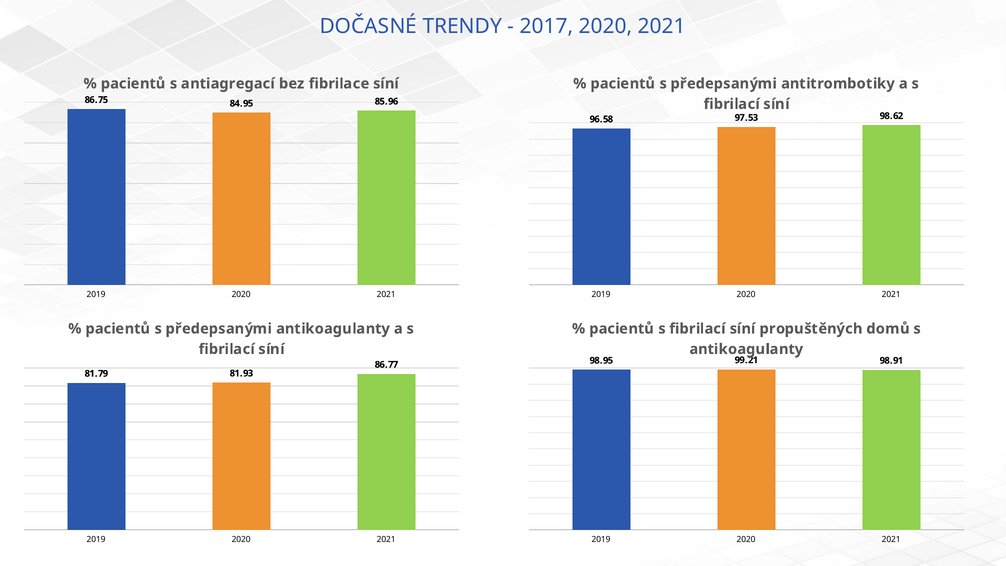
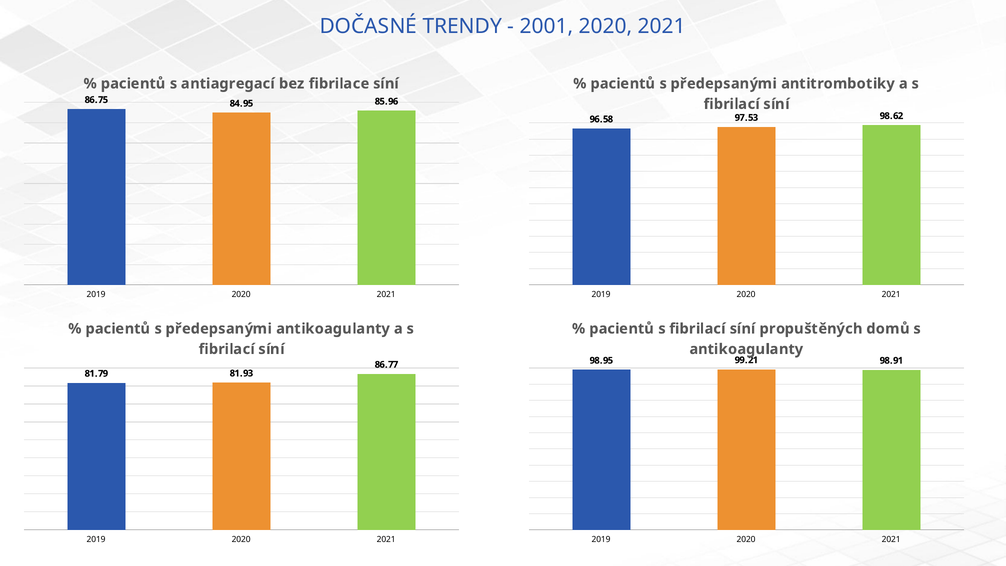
2017: 2017 -> 2001 (546, 26)
